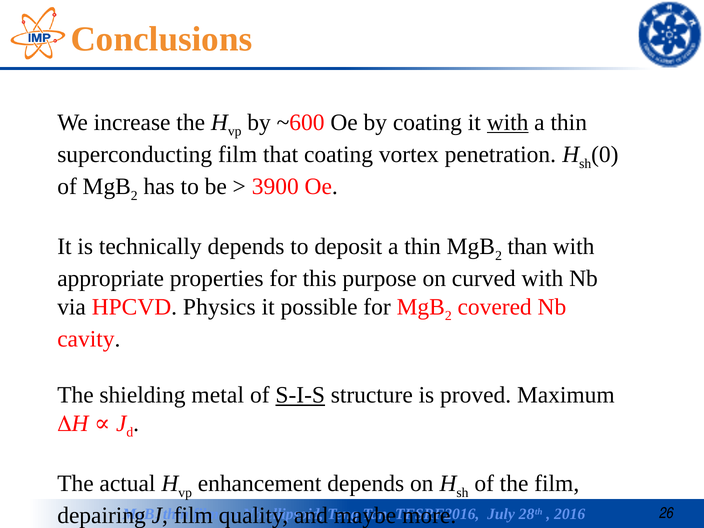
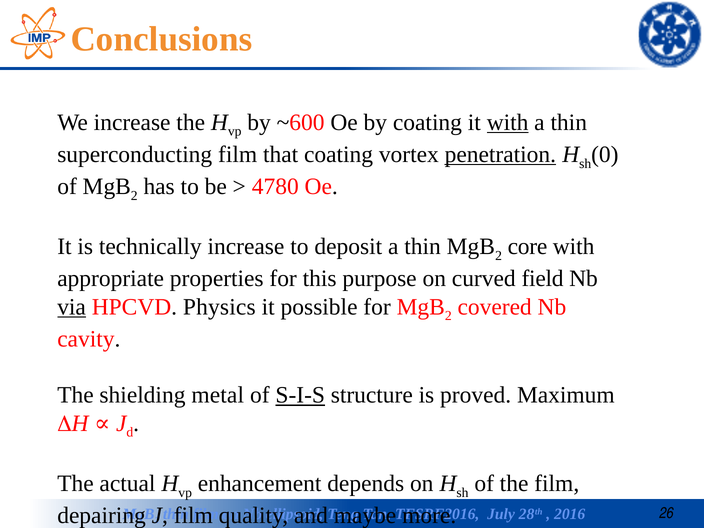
penetration underline: none -> present (500, 154)
3900: 3900 -> 4780 (275, 186)
technically depends: depends -> increase (246, 247)
than: than -> core (527, 247)
curved with: with -> field (543, 279)
via underline: none -> present (72, 307)
